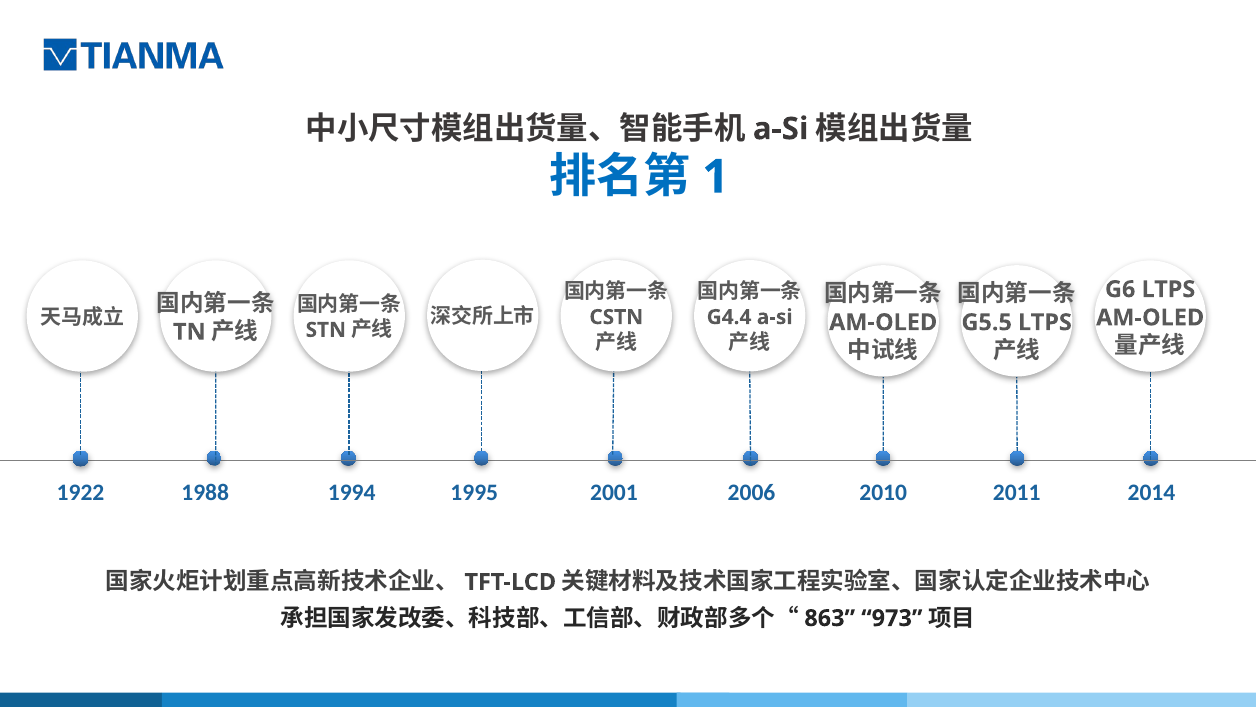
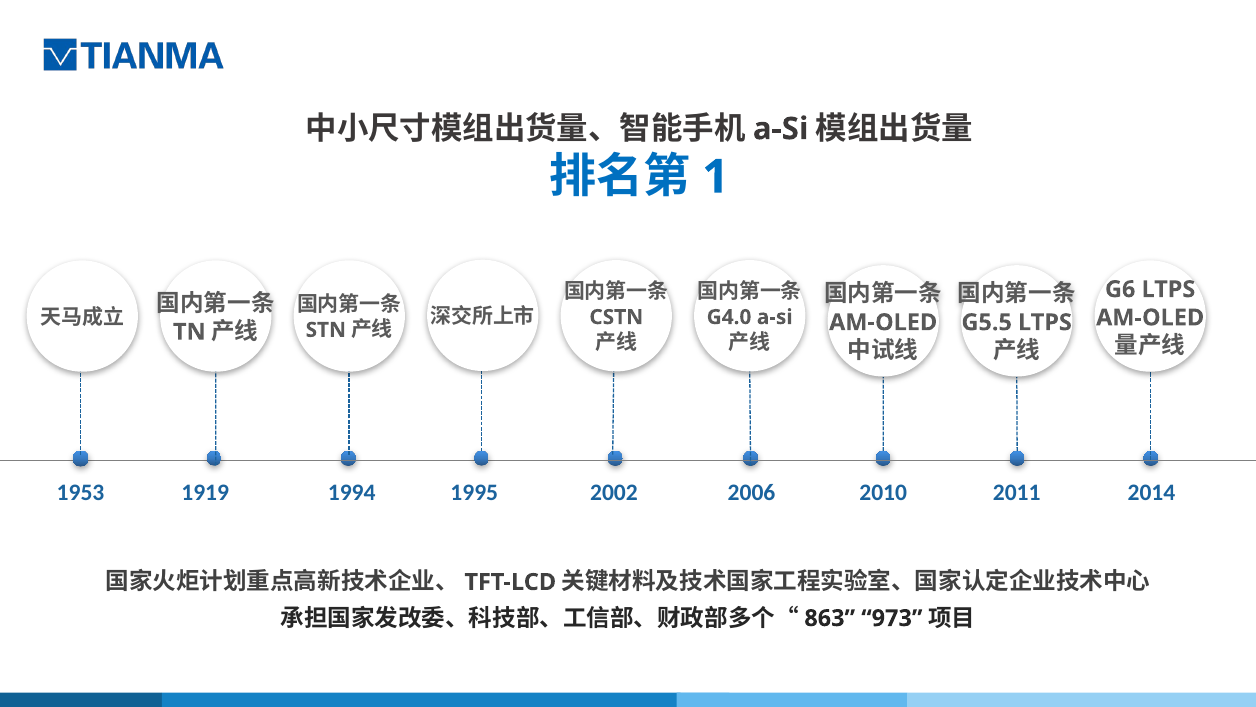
G4.4: G4.4 -> G4.0 (729, 317)
1922: 1922 -> 1953 (81, 493)
1988: 1988 -> 1919 (205, 493)
2001: 2001 -> 2002 (614, 493)
